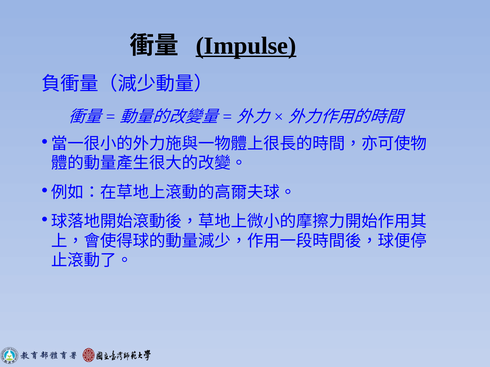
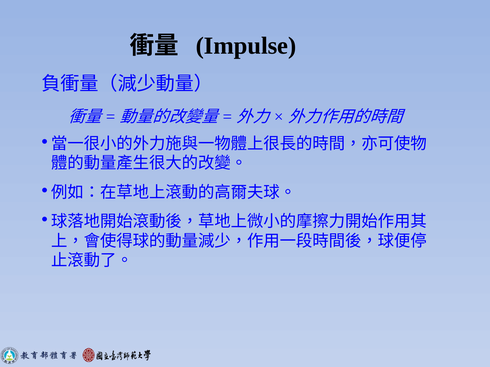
Impulse underline: present -> none (246, 46)
